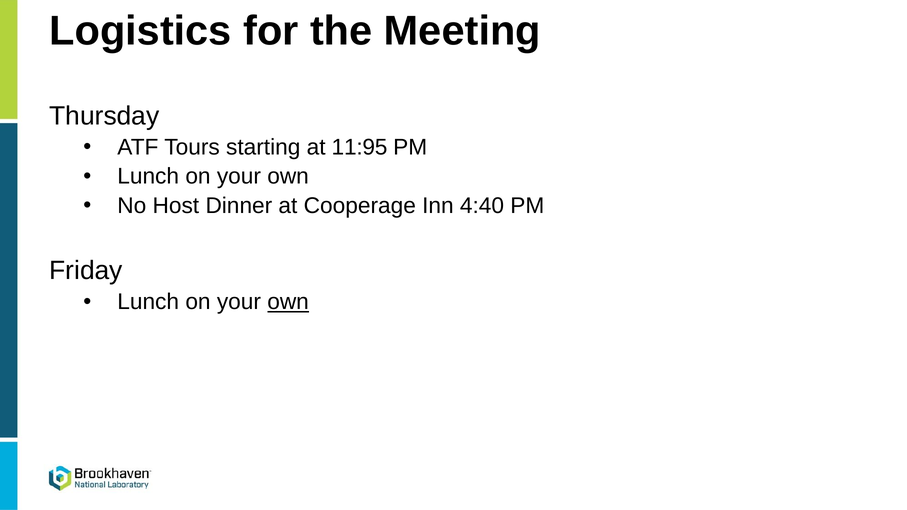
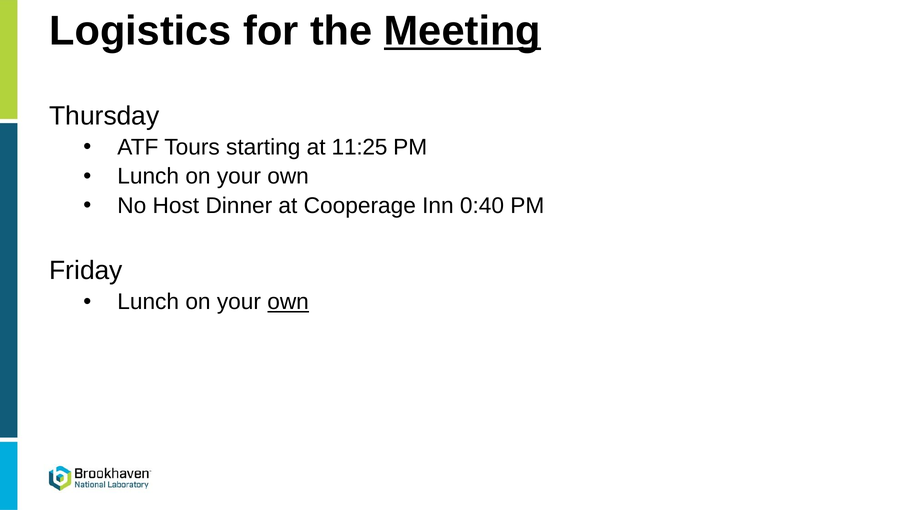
Meeting underline: none -> present (462, 31)
11:95: 11:95 -> 11:25 (360, 147)
4:40: 4:40 -> 0:40 (482, 206)
